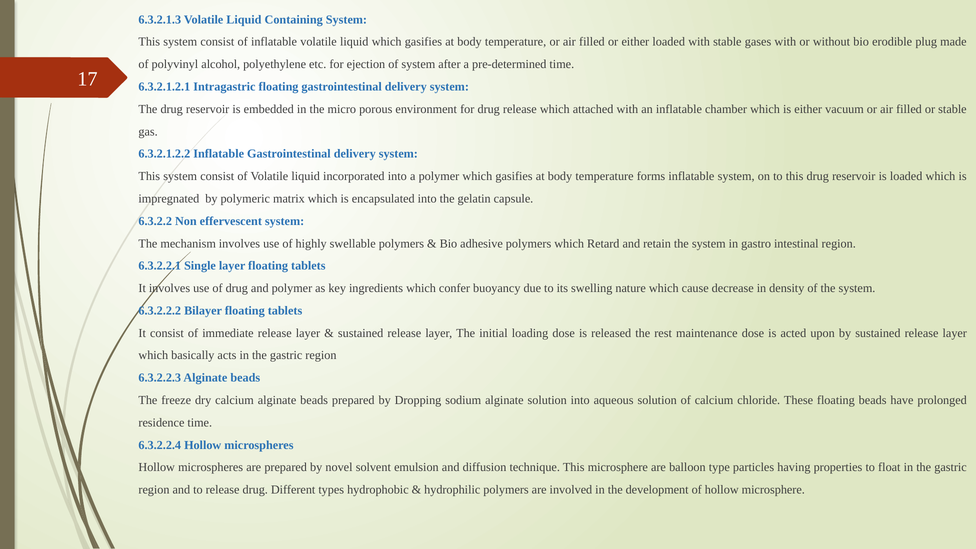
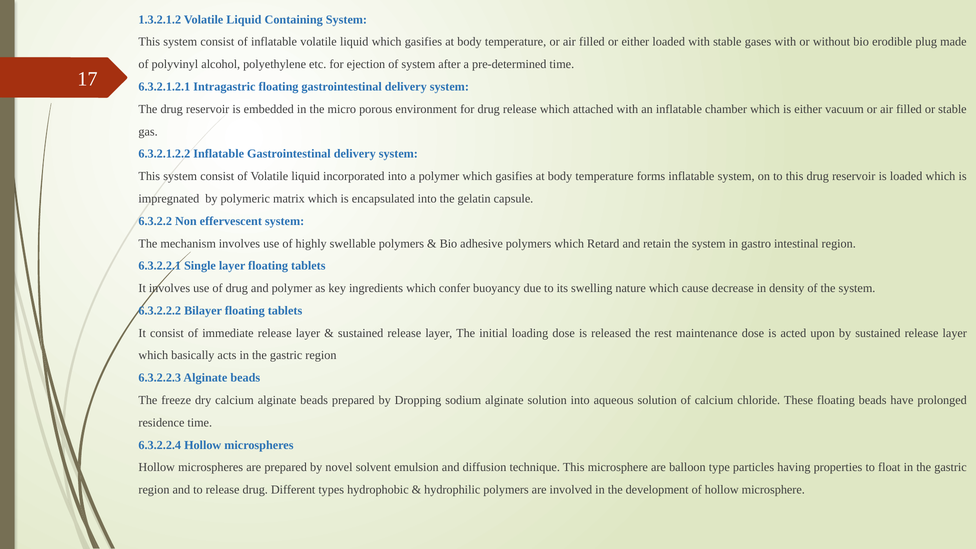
6.3.2.1.3: 6.3.2.1.3 -> 1.3.2.1.2 (160, 20)
